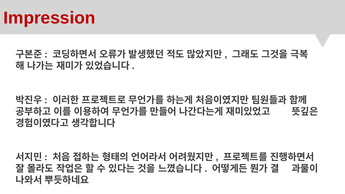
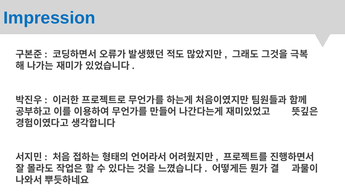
Impression colour: red -> blue (49, 18)
